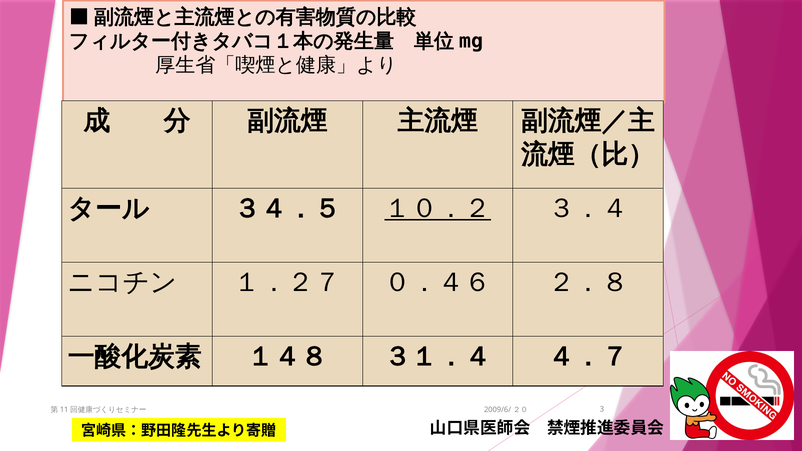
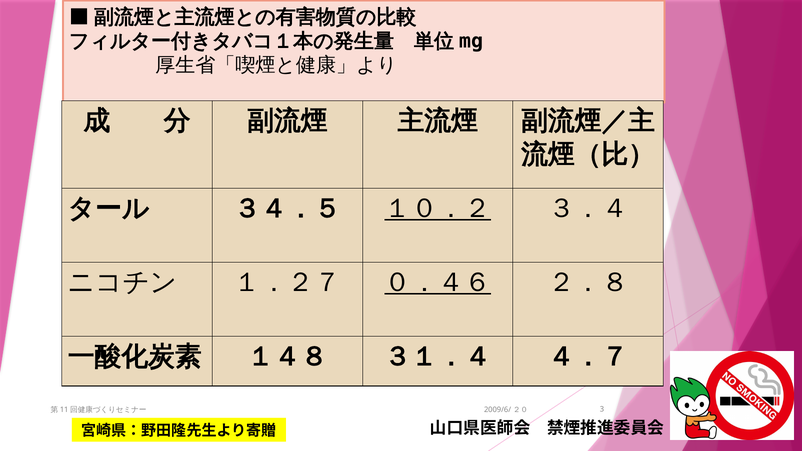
０．４６ underline: none -> present (438, 282)
